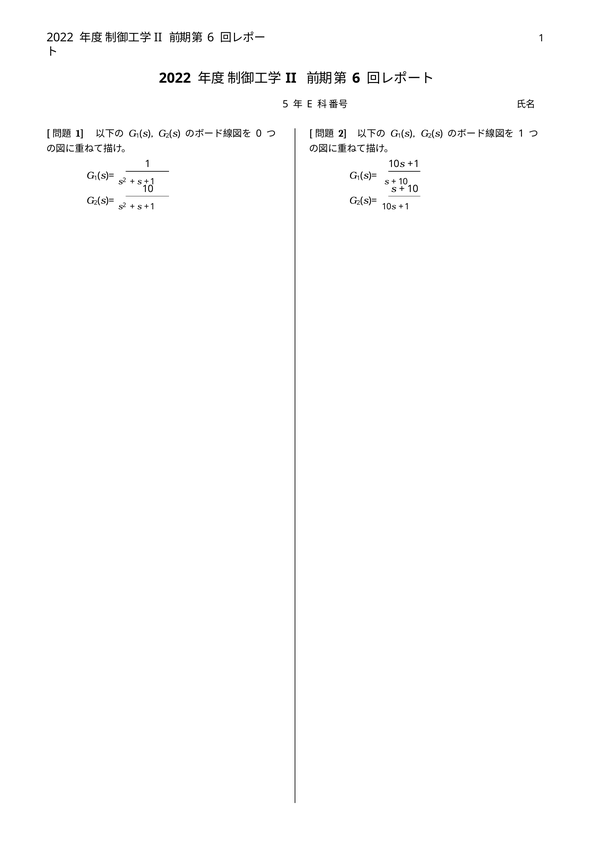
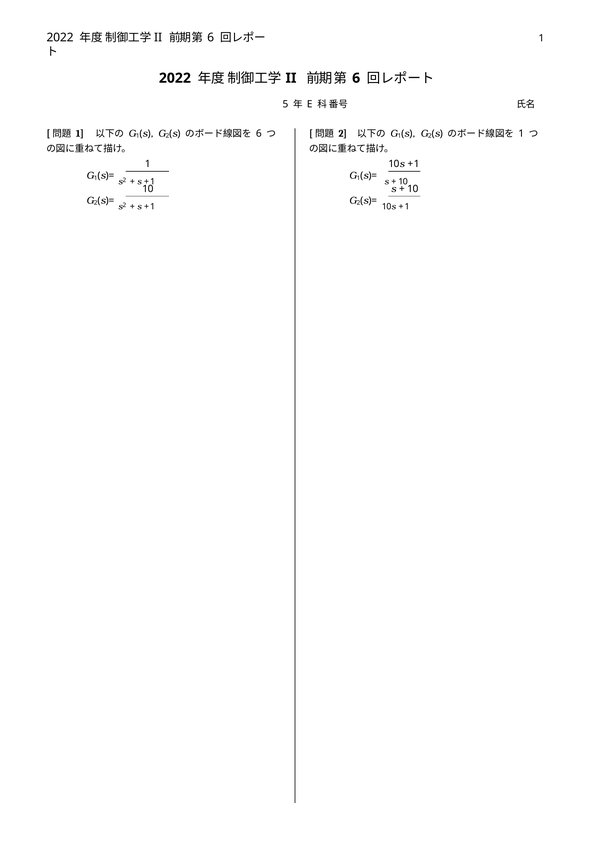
0: 0 -> 6 (259, 133)
